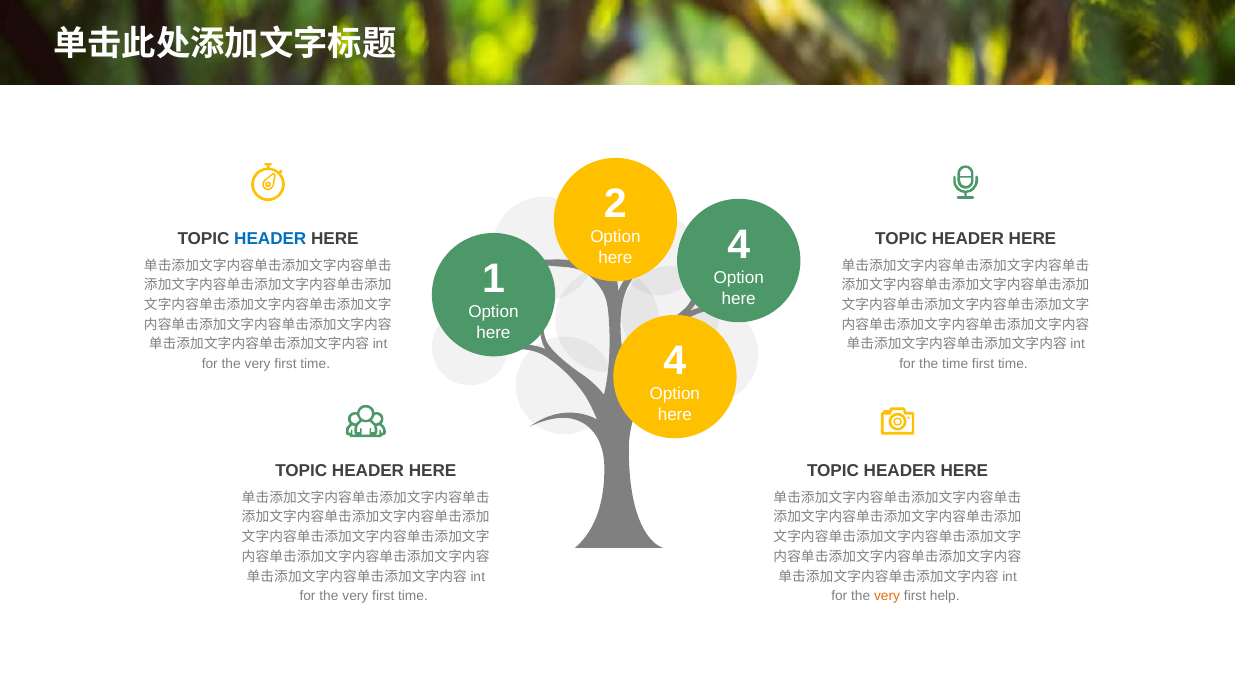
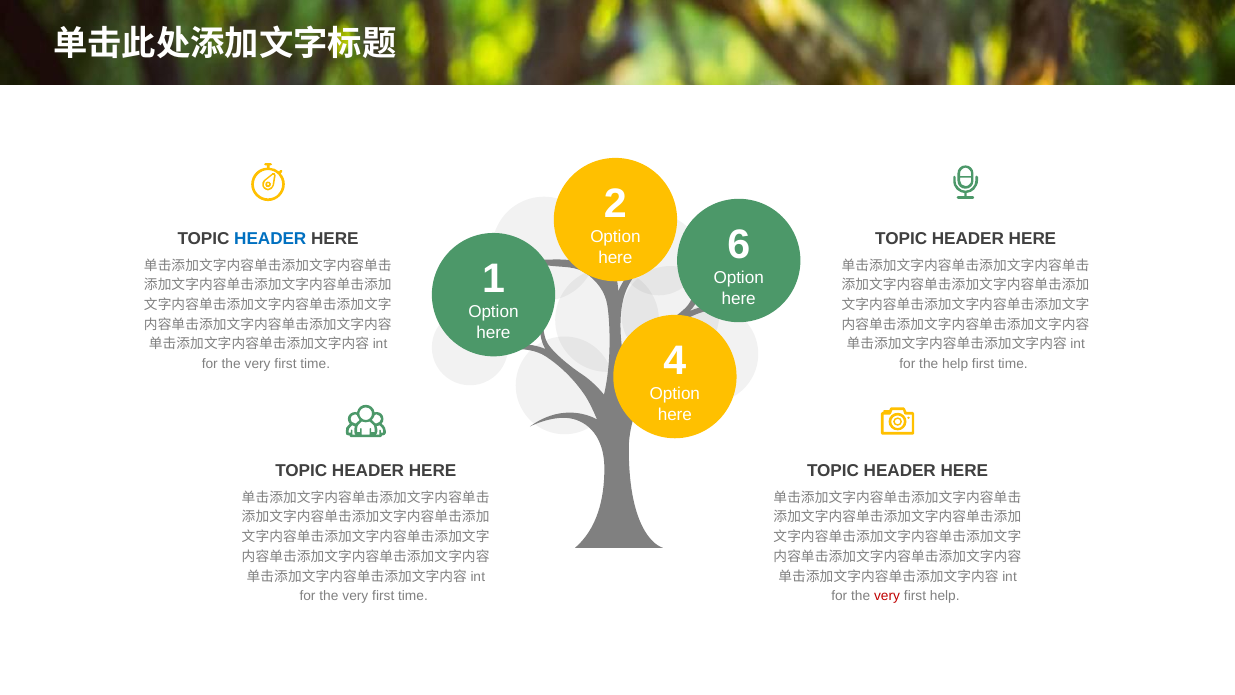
4: 4 -> 6 (739, 244)
the time: time -> help (955, 364)
very colour: orange -> red (887, 596)
